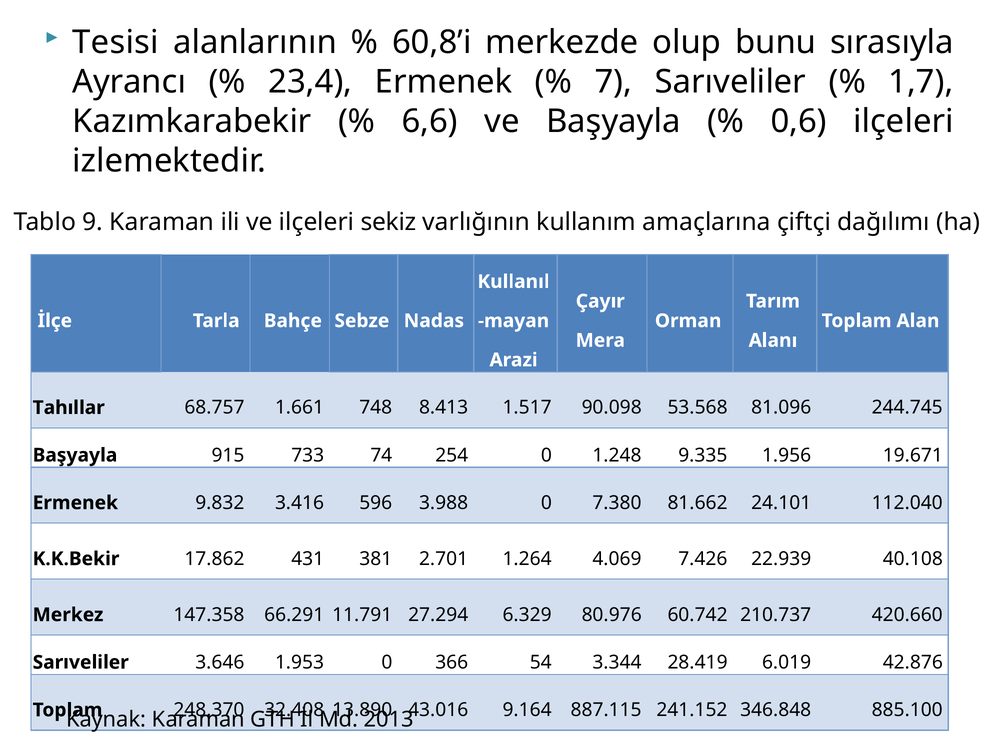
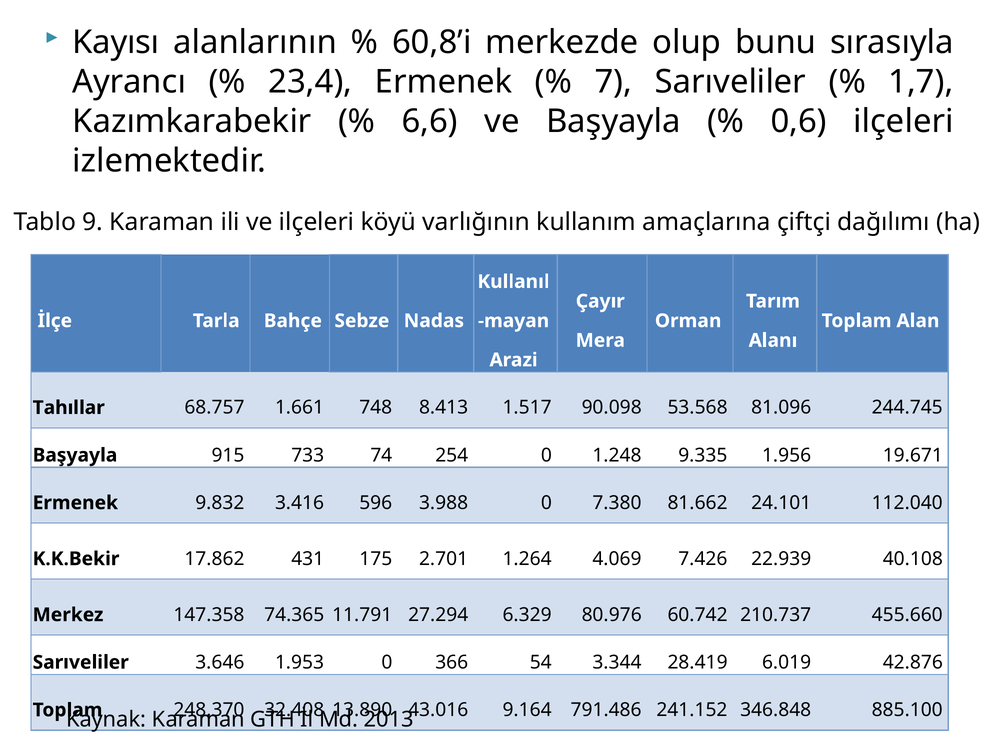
Tesisi: Tesisi -> Kayısı (116, 42)
sekiz: sekiz -> köyü (388, 222)
381: 381 -> 175 (376, 559)
66.291: 66.291 -> 74.365 (294, 615)
420.660: 420.660 -> 455.660 (907, 615)
887.115: 887.115 -> 791.486 (606, 710)
